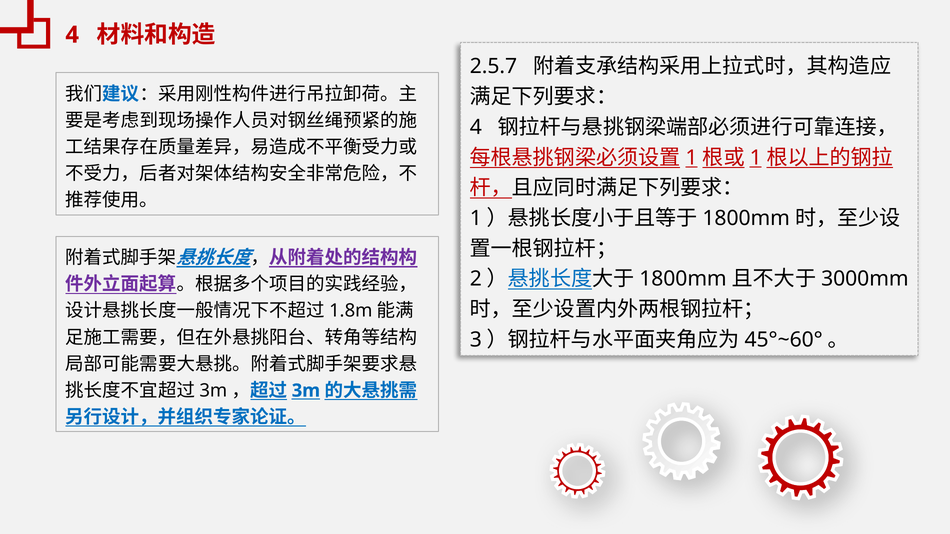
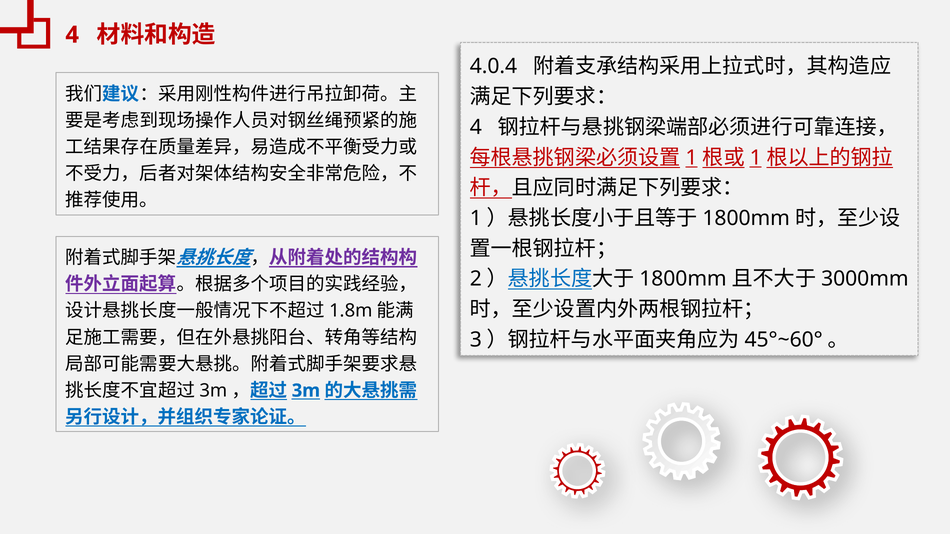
2.5.7: 2.5.7 -> 4.0.4 (493, 67)
